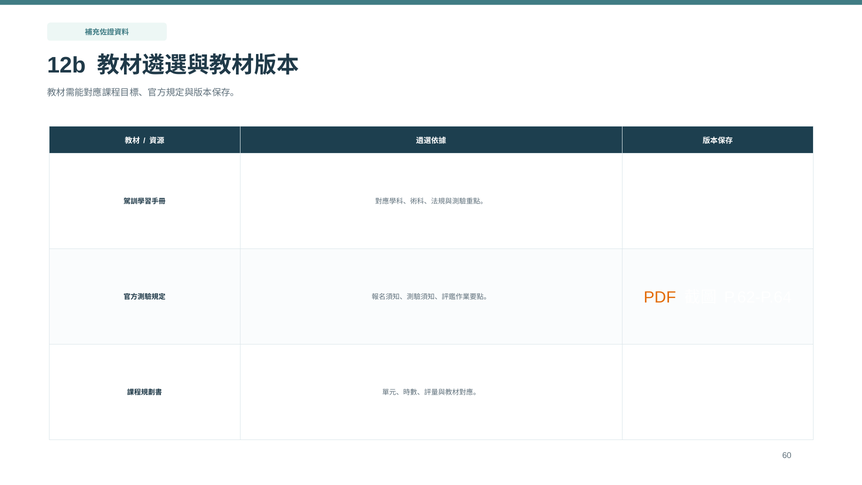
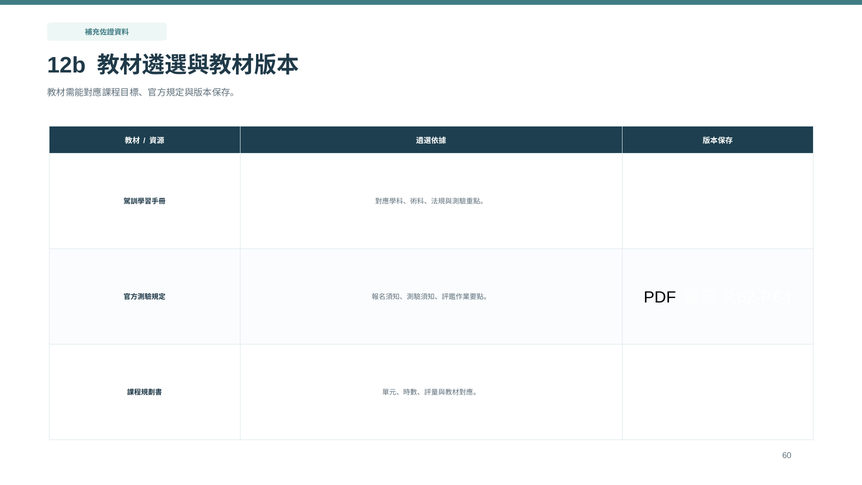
PDF colour: orange -> black (660, 298)
